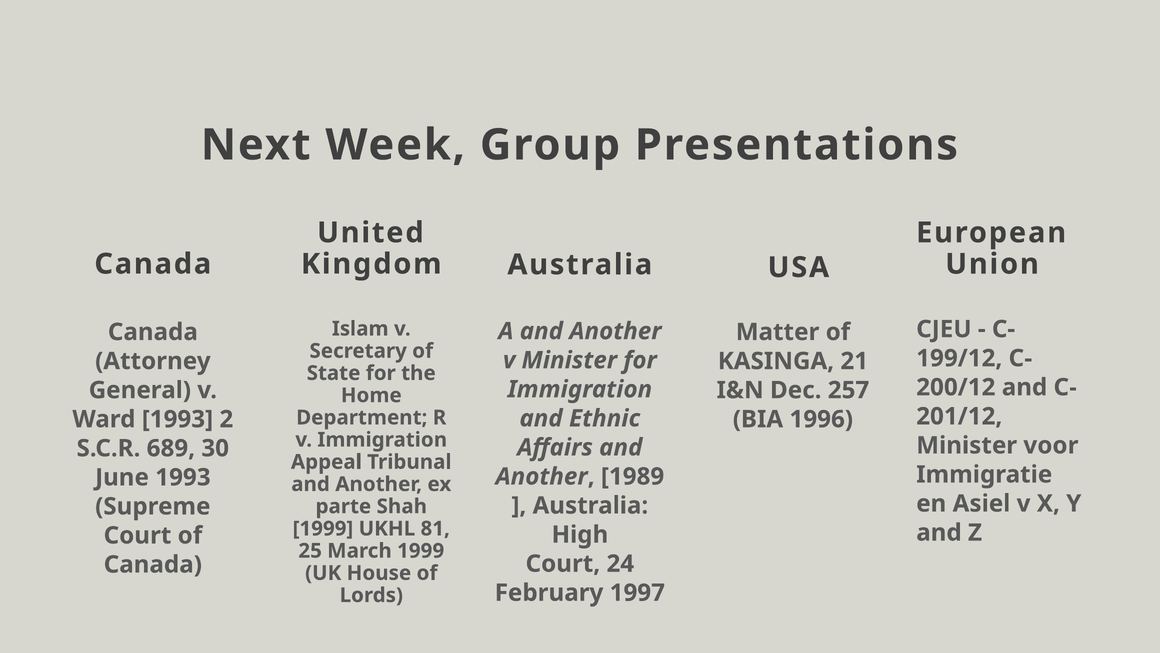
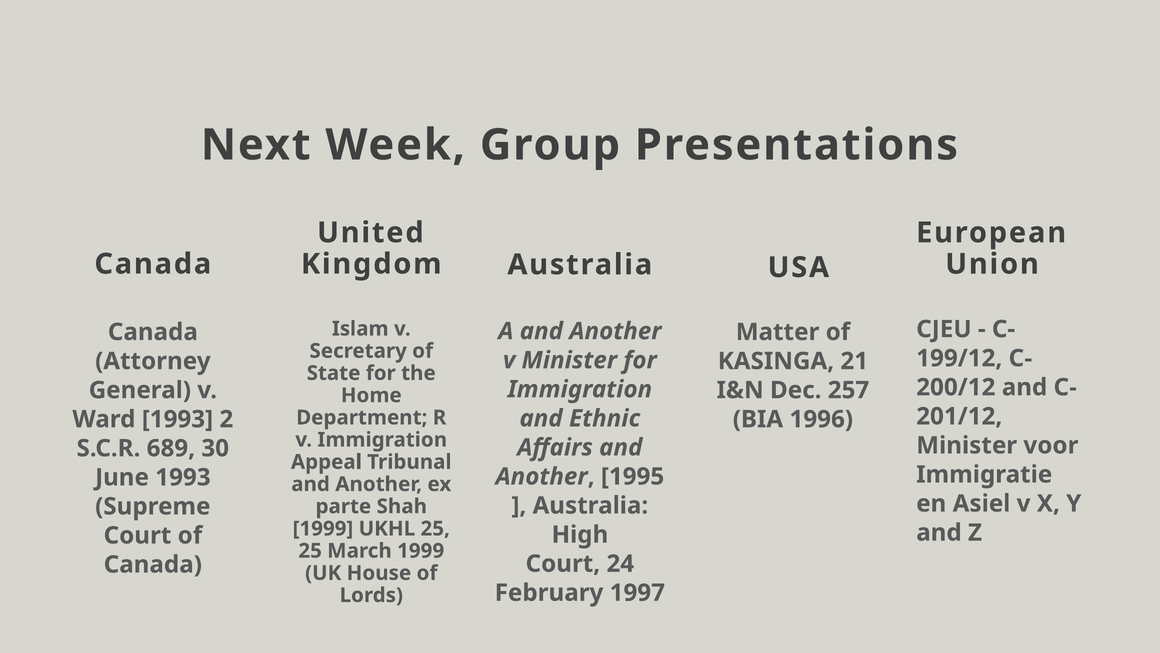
1989: 1989 -> 1995 (633, 476)
UKHL 81: 81 -> 25 (435, 528)
